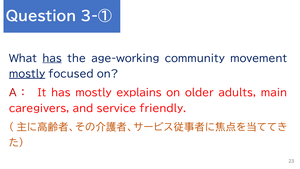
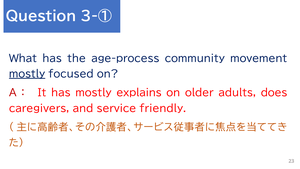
has underline: present -> none (52, 58)
age-working: age-working -> age-process (125, 58)
main: main -> does (274, 93)
